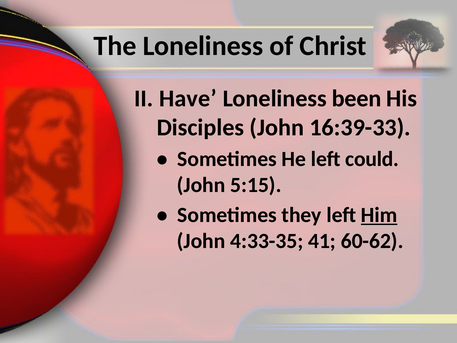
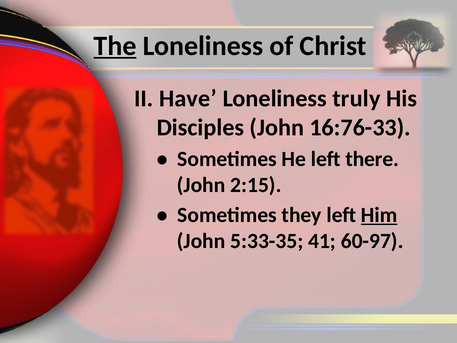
The underline: none -> present (115, 46)
been: been -> truly (356, 98)
16:39-33: 16:39-33 -> 16:76-33 (360, 127)
could: could -> there (372, 159)
5:15: 5:15 -> 2:15 (256, 185)
4:33-35: 4:33-35 -> 5:33-35 (267, 241)
60-62: 60-62 -> 60-97 (372, 241)
